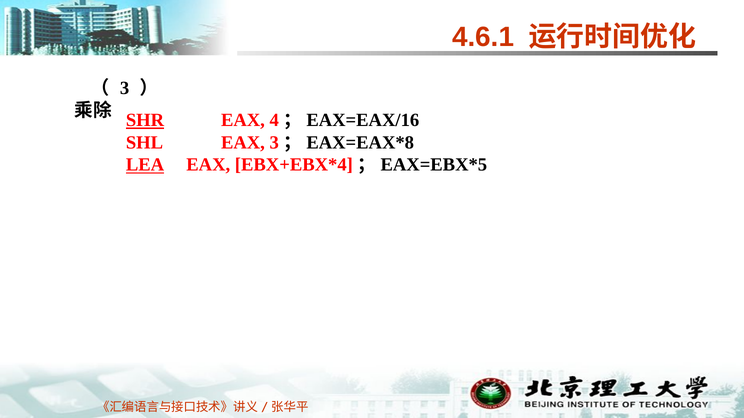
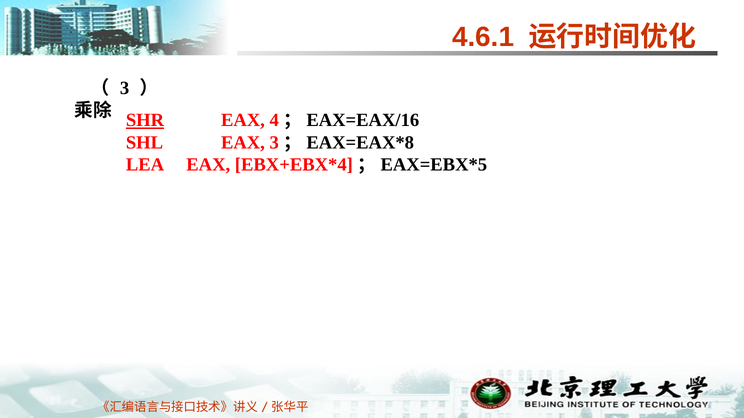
LEA underline: present -> none (145, 165)
